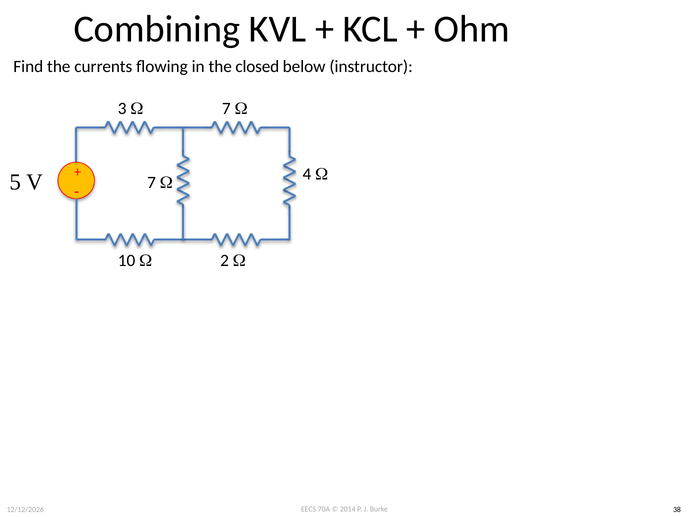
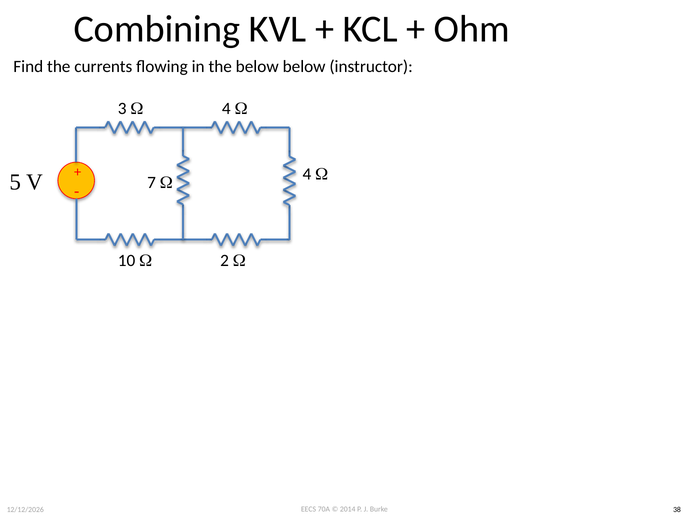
the closed: closed -> below (257, 67)
3 W 7: 7 -> 4 (226, 108)
